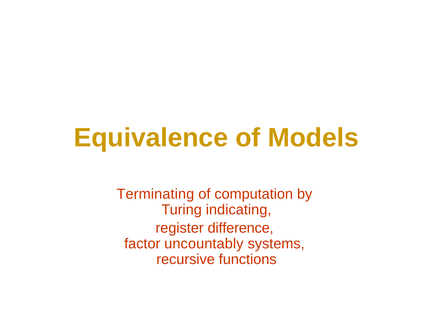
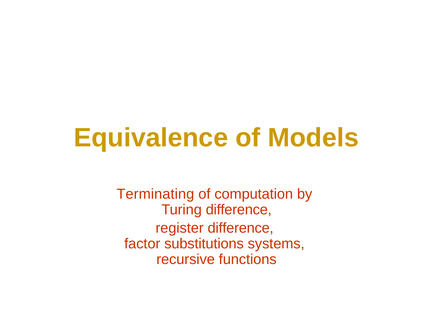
Turing indicating: indicating -> difference (239, 209)
uncountably: uncountably -> substitutions (204, 244)
